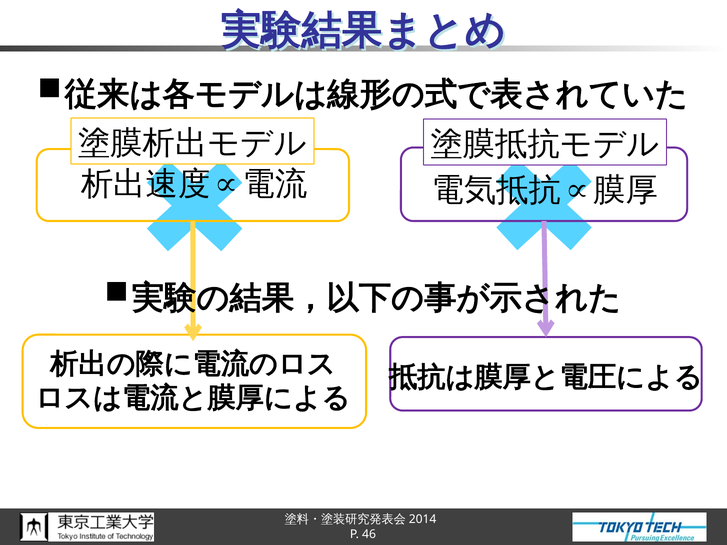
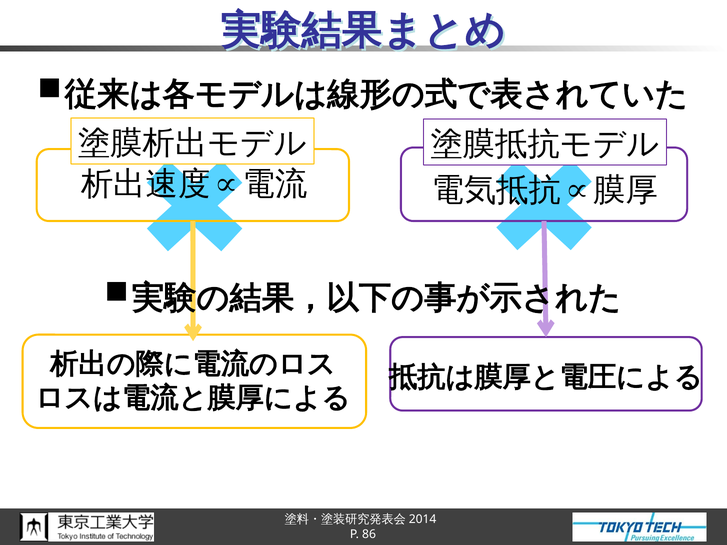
46: 46 -> 86 (369, 535)
